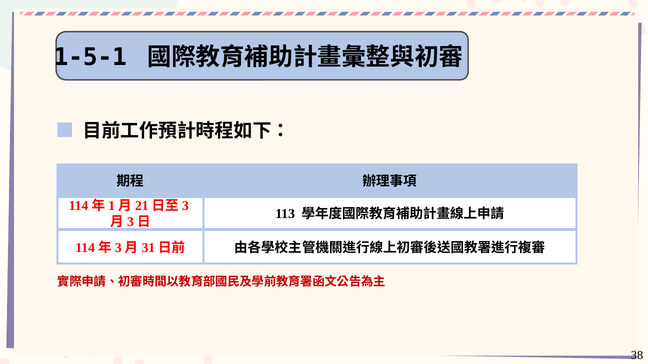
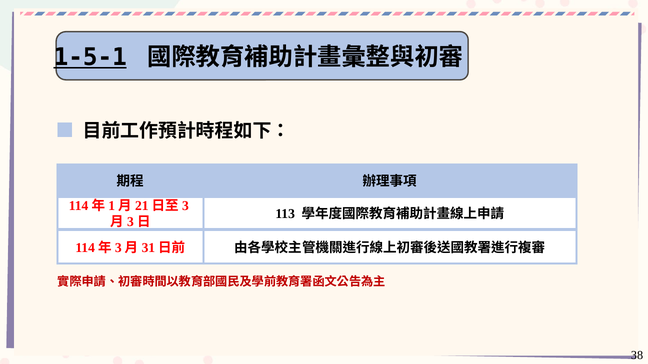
1-5-1 underline: none -> present (90, 57)
